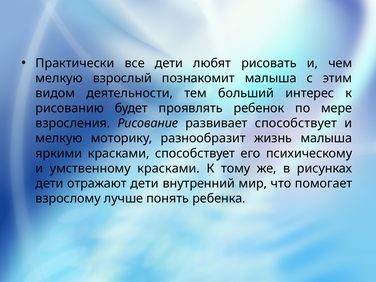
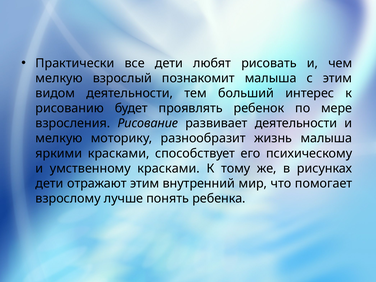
развивает способствует: способствует -> деятельности (296, 123)
отражают дети: дети -> этим (145, 183)
